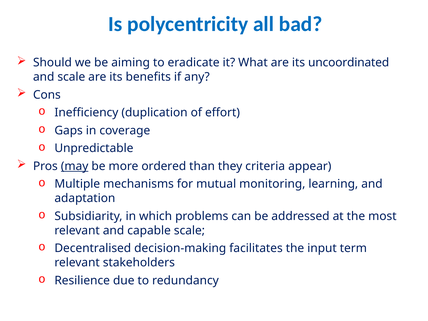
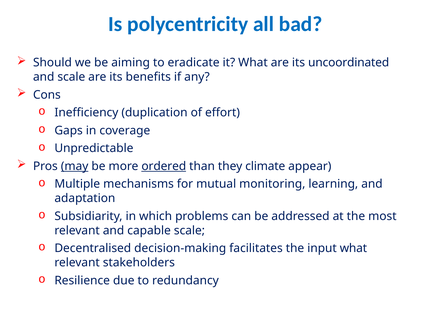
ordered underline: none -> present (164, 166)
criteria: criteria -> climate (265, 166)
input term: term -> what (353, 248)
